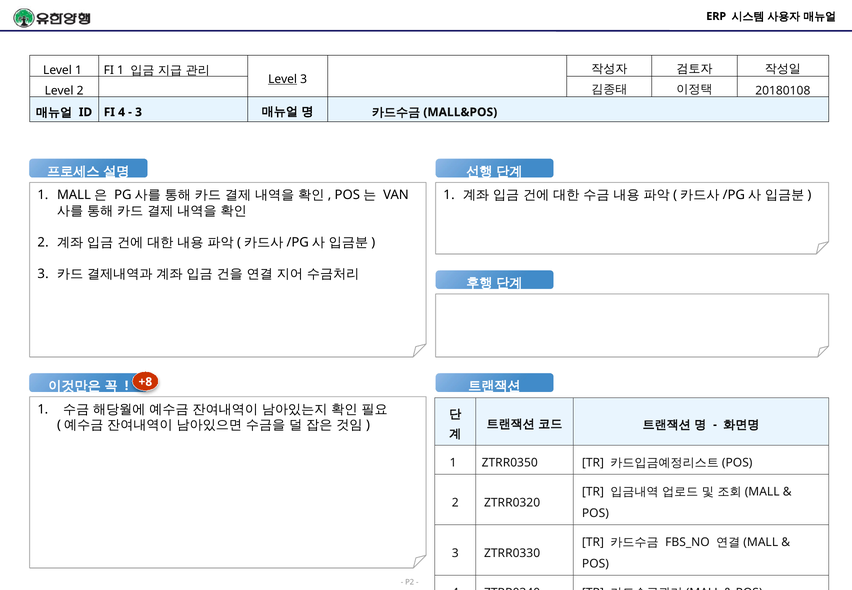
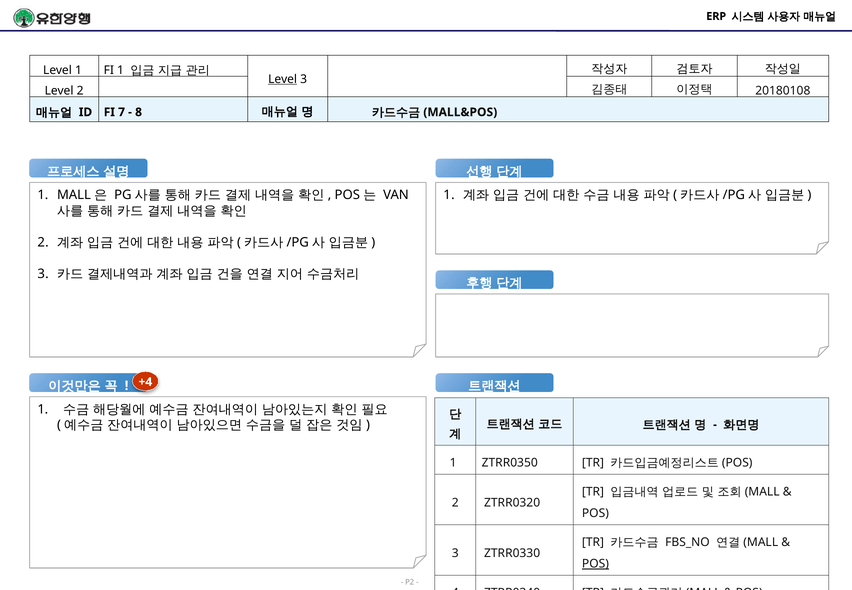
FI 4: 4 -> 7 (122, 112)
3: 3 -> 8 (139, 112)
+8: +8 -> +4 (145, 382)
POS underline: none -> present (595, 564)
